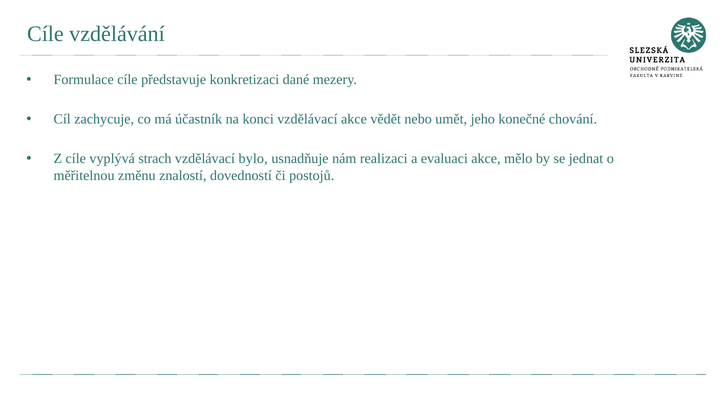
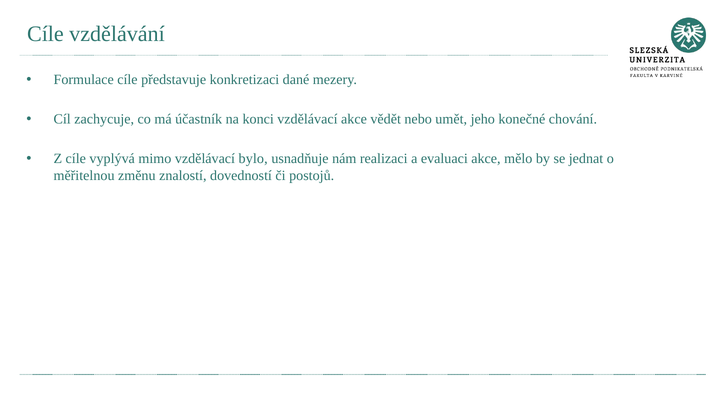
strach: strach -> mimo (155, 159)
